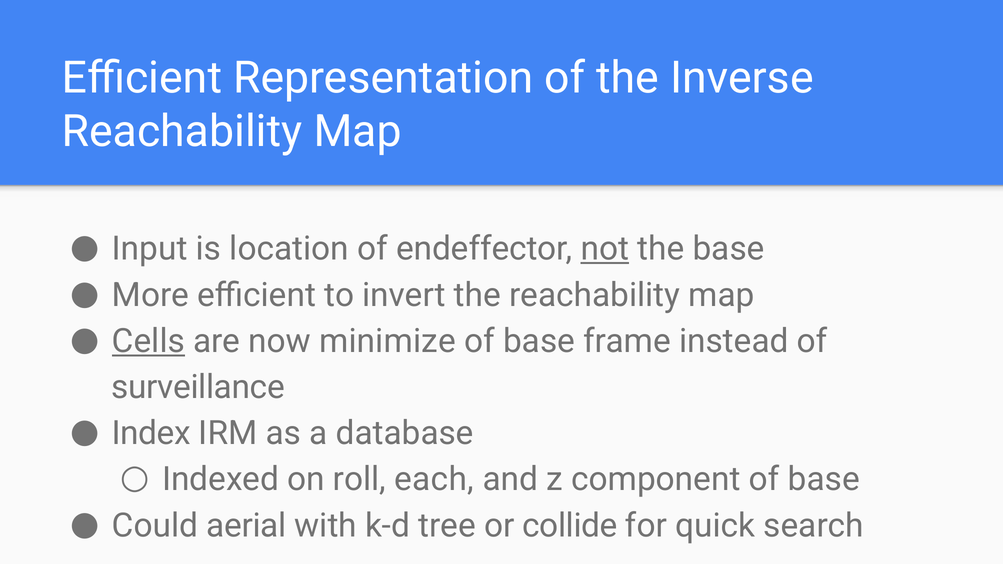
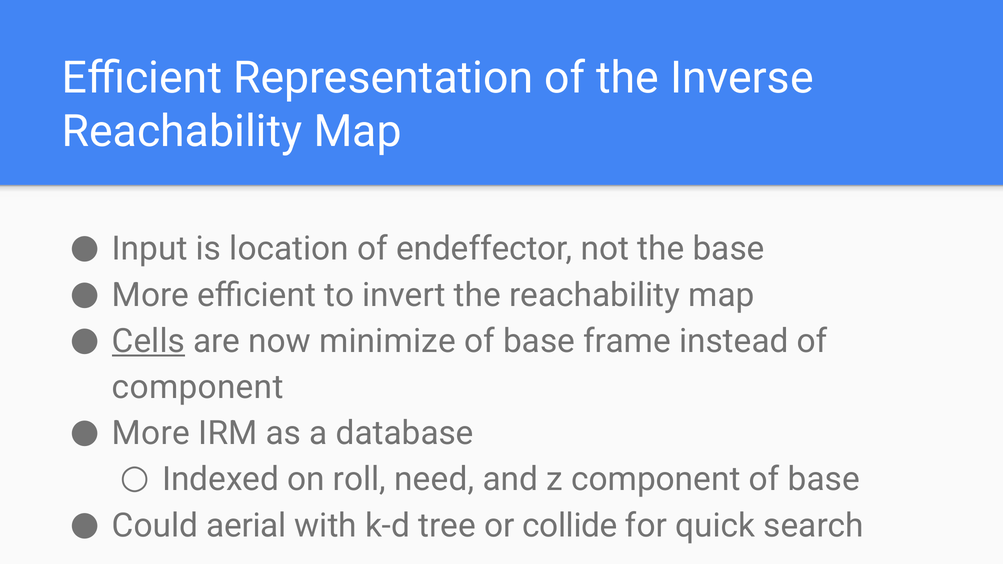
not underline: present -> none (605, 249)
surveillance: surveillance -> component (198, 387)
Index: Index -> More (151, 433)
each: each -> need (434, 480)
